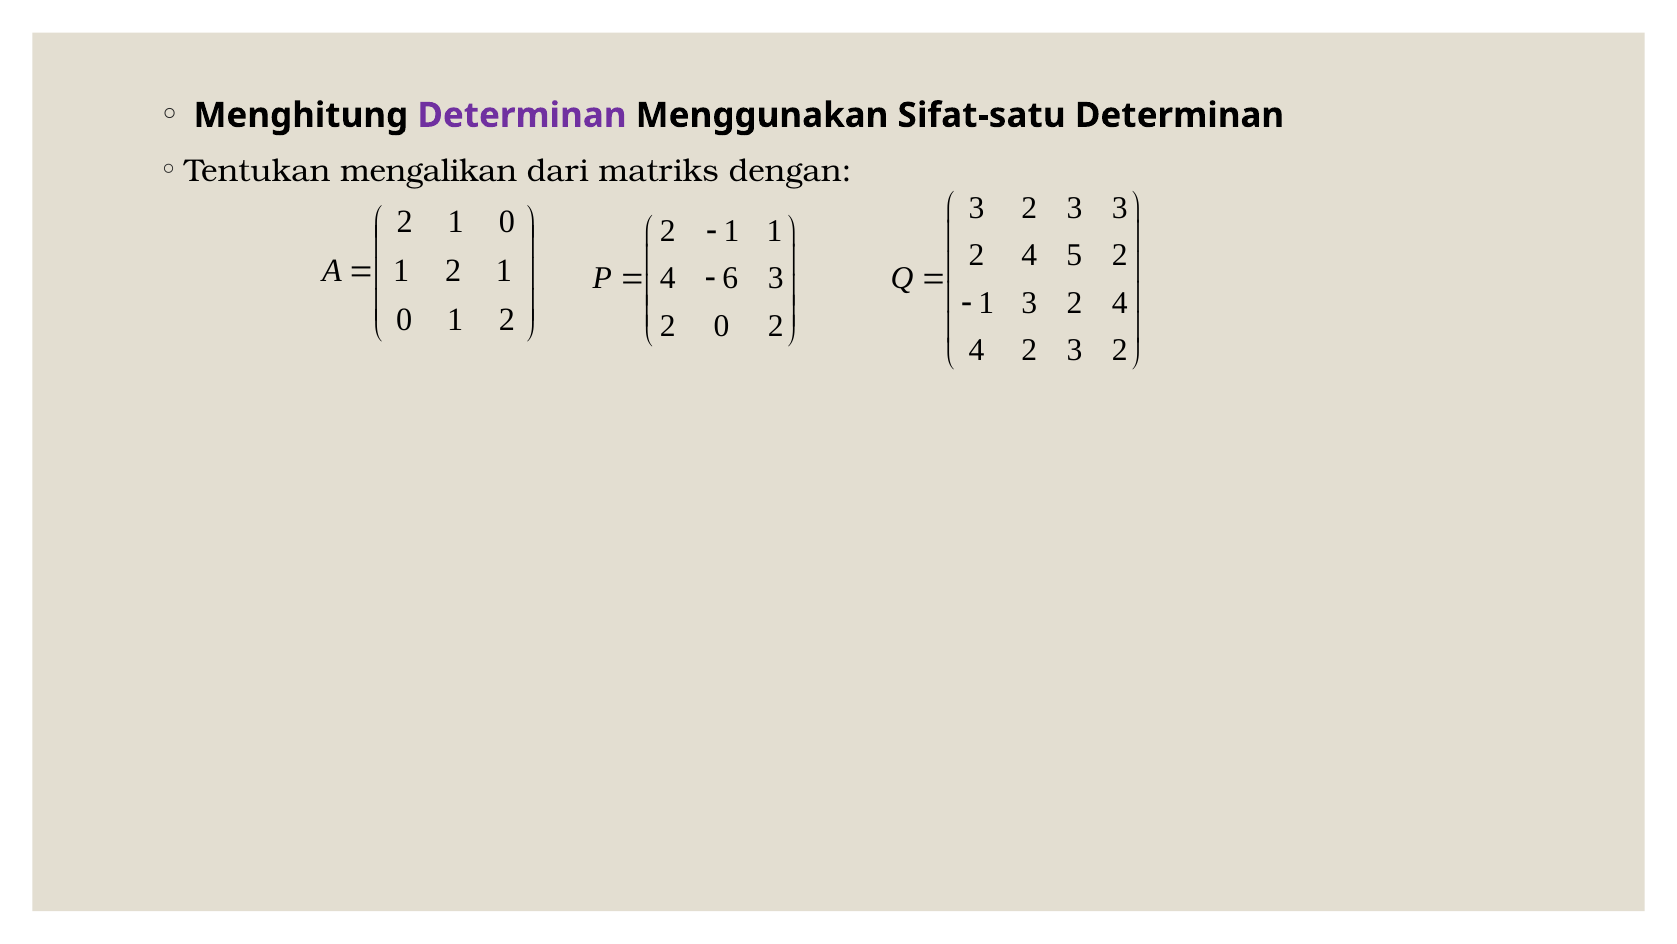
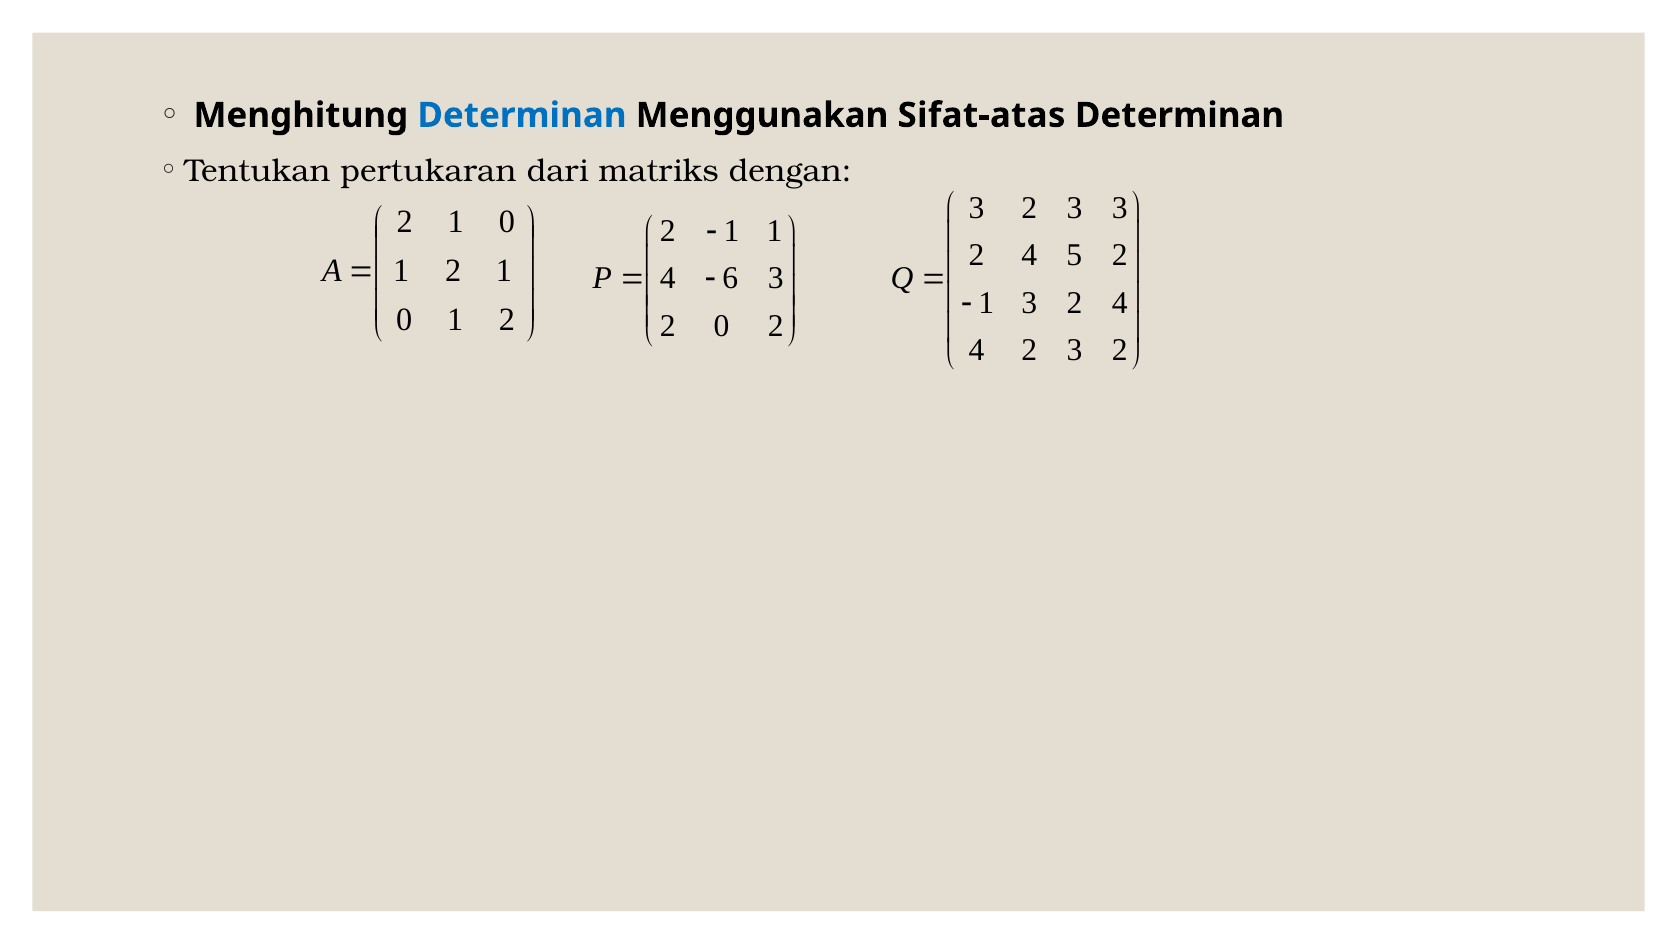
Determinan colour: purple -> blue (522, 115)
Sifat-satu: Sifat-satu -> Sifat-atas (981, 115)
mengalikan: mengalikan -> pertukaran (428, 171)
